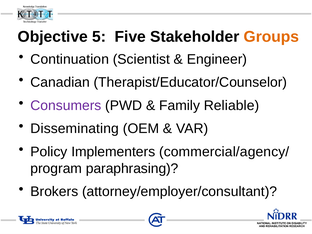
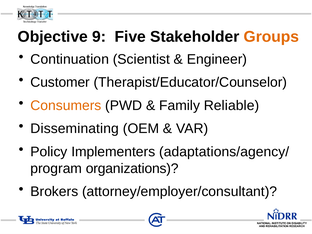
5: 5 -> 9 (99, 37)
Canadian: Canadian -> Customer (60, 82)
Consumers colour: purple -> orange (66, 106)
commercial/agency/: commercial/agency/ -> adaptations/agency/ (224, 152)
paraphrasing: paraphrasing -> organizations (132, 168)
